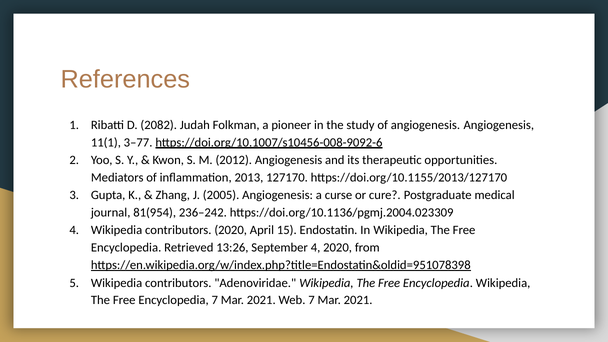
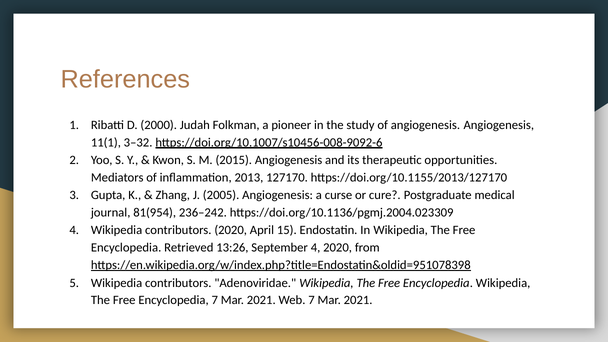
2082: 2082 -> 2000 (159, 125)
3–77: 3–77 -> 3–32 (138, 142)
2012: 2012 -> 2015 (234, 160)
